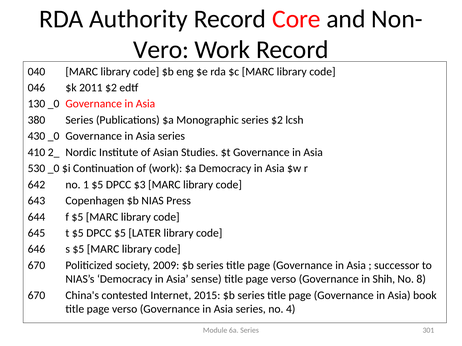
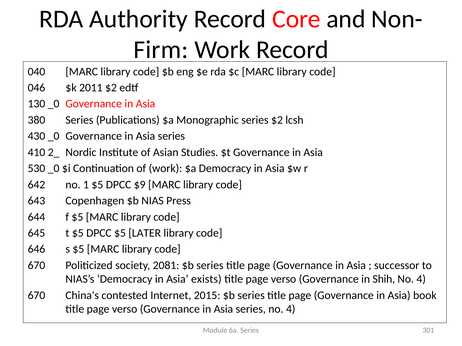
Vero: Vero -> Firm (161, 50)
$3: $3 -> $9 (140, 185)
2009: 2009 -> 2081 (166, 266)
sense: sense -> exists (206, 280)
8: 8 -> 4 (421, 280)
